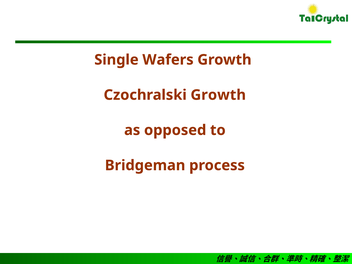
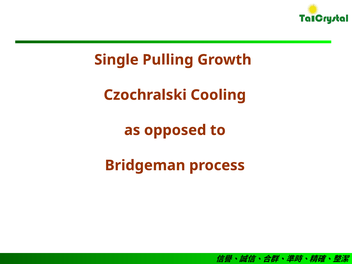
Wafers: Wafers -> Pulling (168, 60)
Czochralski Growth: Growth -> Cooling (218, 95)
